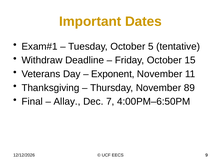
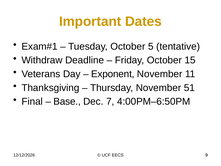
89: 89 -> 51 (189, 88)
Allay: Allay -> Base (67, 101)
